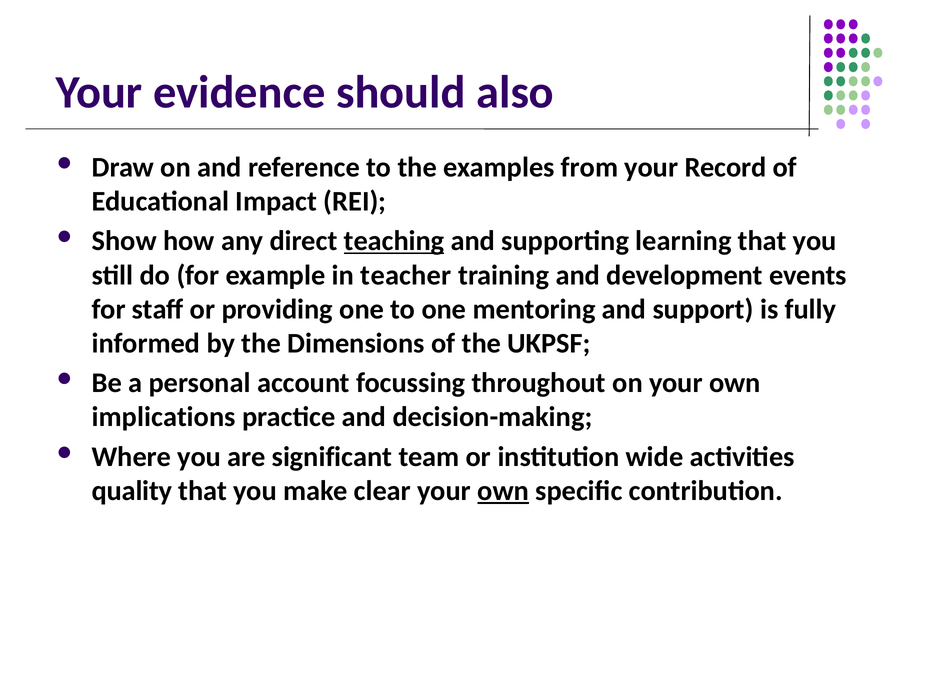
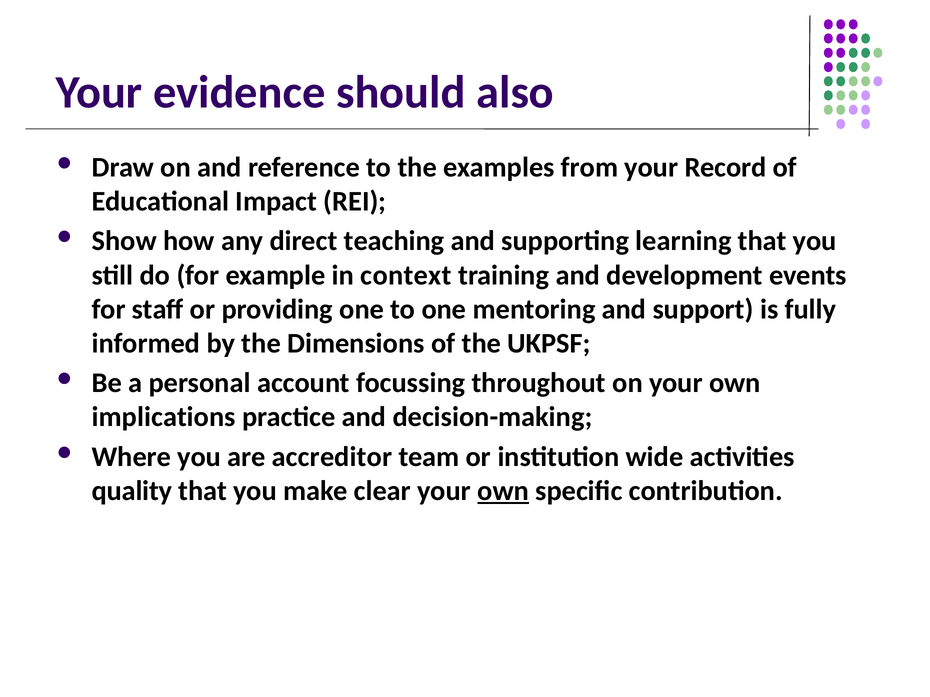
teaching underline: present -> none (394, 241)
teacher: teacher -> context (406, 275)
significant: significant -> accreditor (332, 457)
